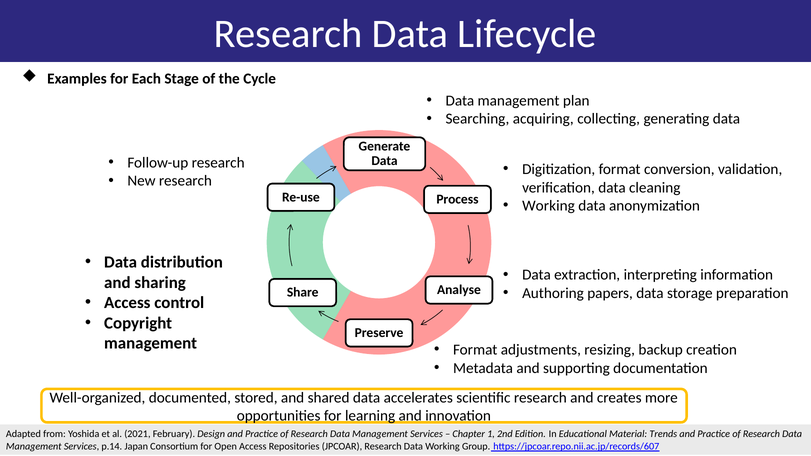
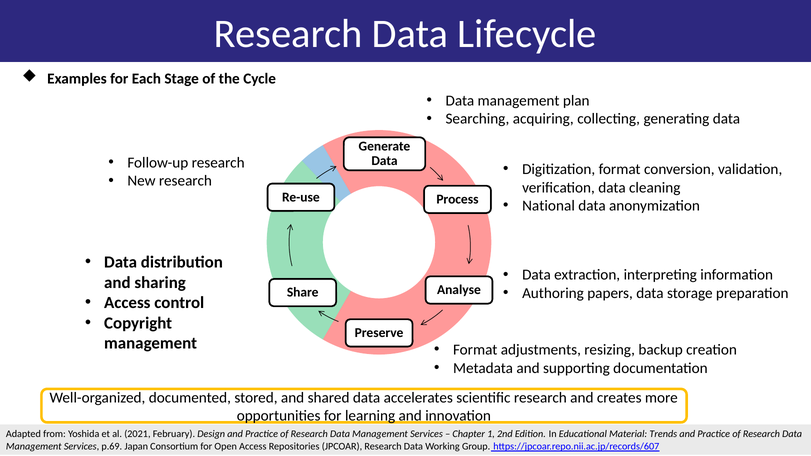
Working: Working -> National (549, 206)
p.14: p.14 -> p.69 (112, 446)
